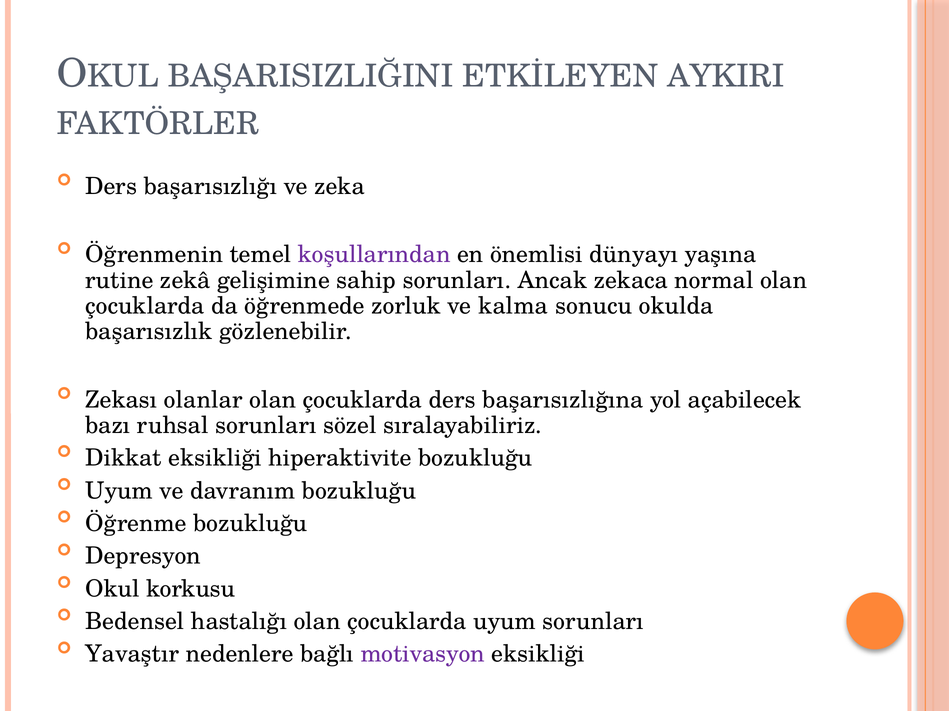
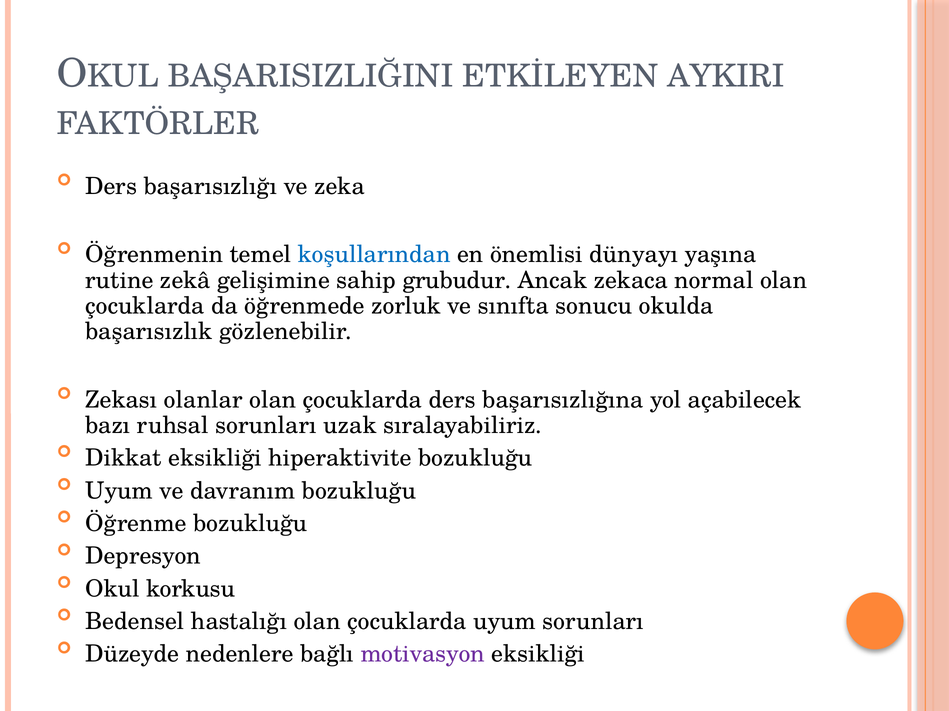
koşullarından colour: purple -> blue (374, 255)
sahip sorunları: sorunları -> grubudur (457, 281)
kalma: kalma -> sınıfta (513, 306)
sözel: sözel -> uzak (350, 426)
Yavaştır: Yavaştır -> Düzeyde (132, 655)
